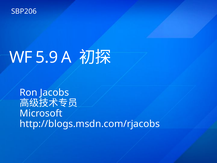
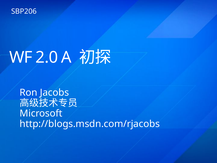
5.9: 5.9 -> 2.0 (47, 57)
